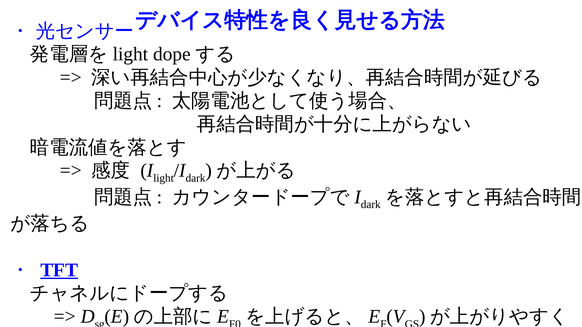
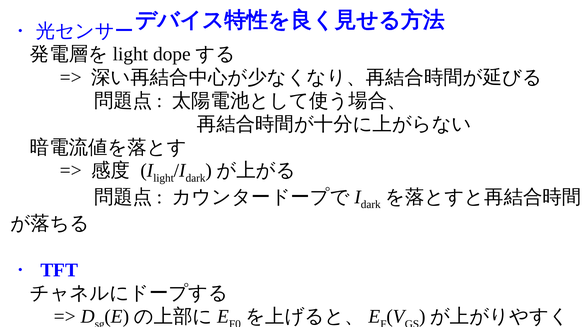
TFT underline: present -> none (59, 270)
